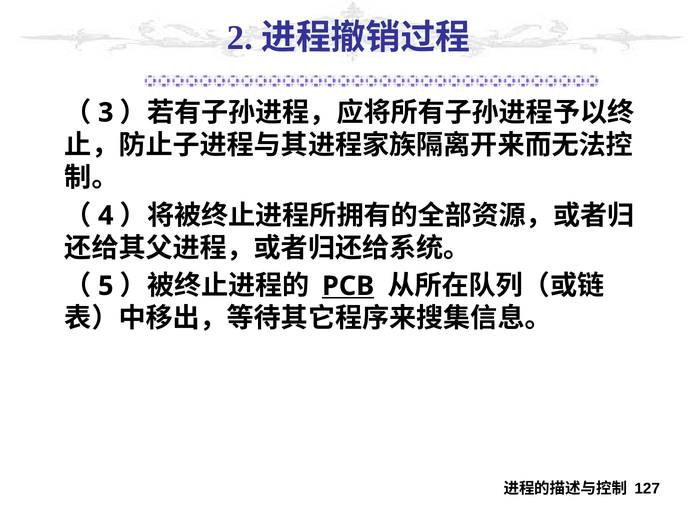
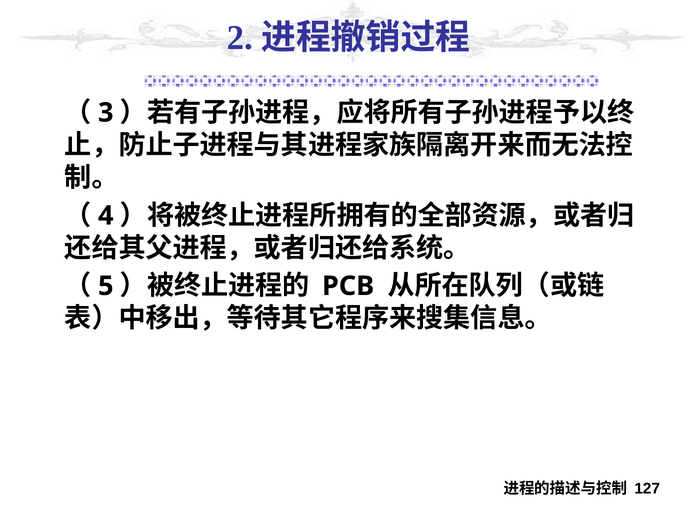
PCB underline: present -> none (348, 286)
